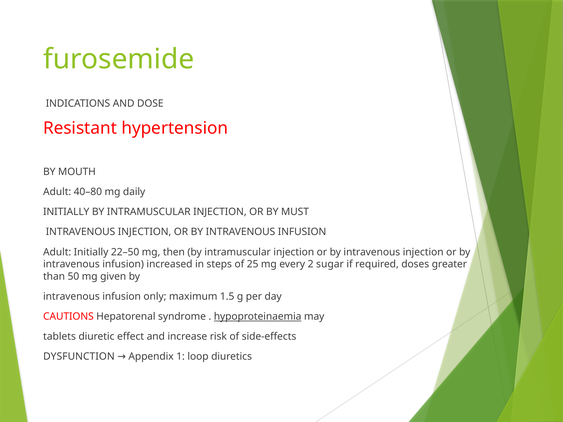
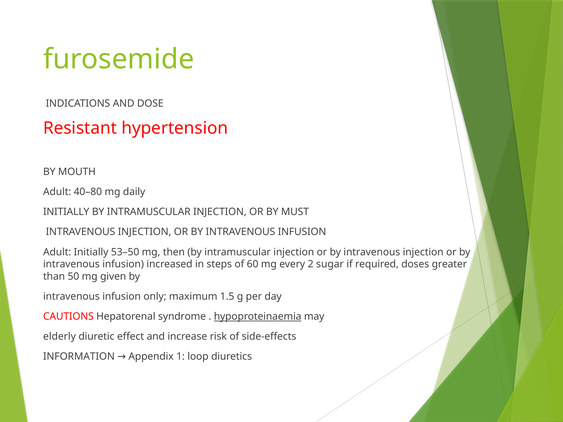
22–50: 22–50 -> 53–50 (125, 252)
25: 25 -> 60 (253, 264)
tablets: tablets -> elderly (60, 337)
DYSFUNCTION: DYSFUNCTION -> INFORMATION (79, 357)
